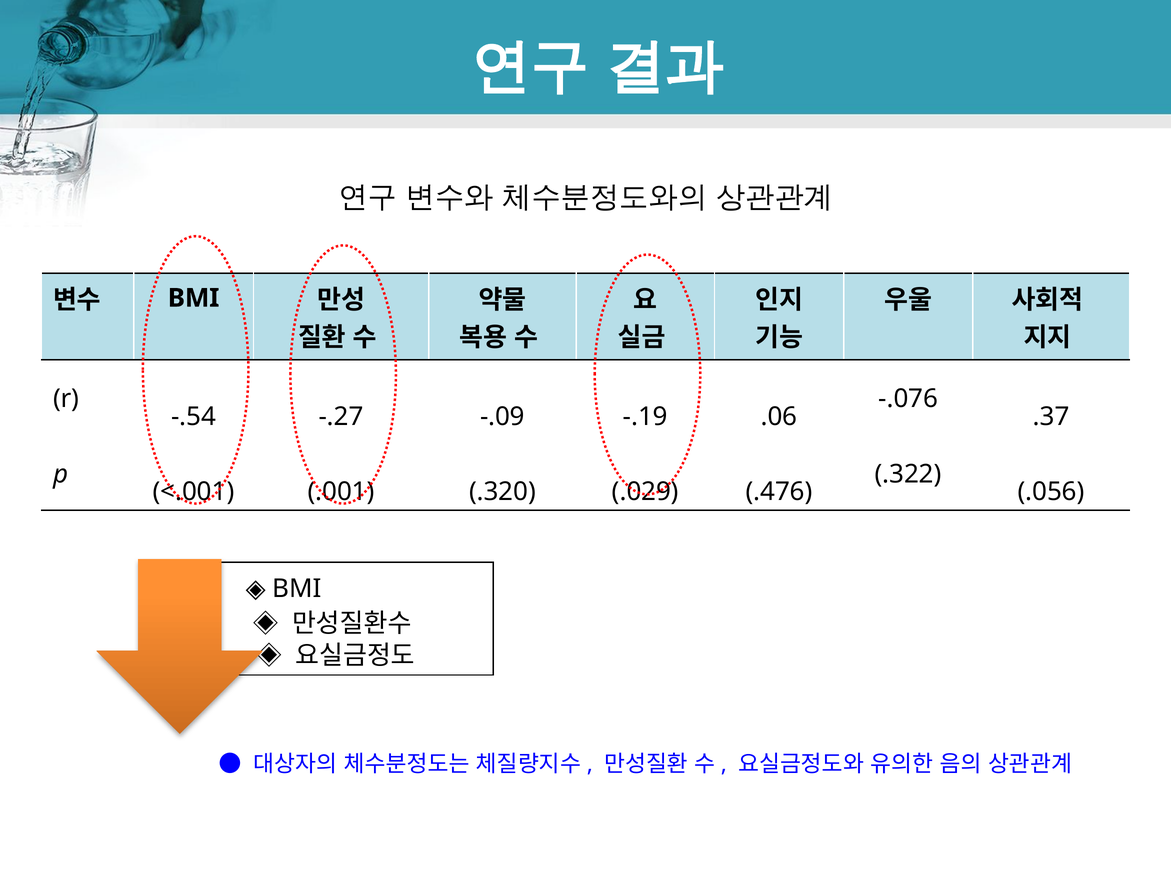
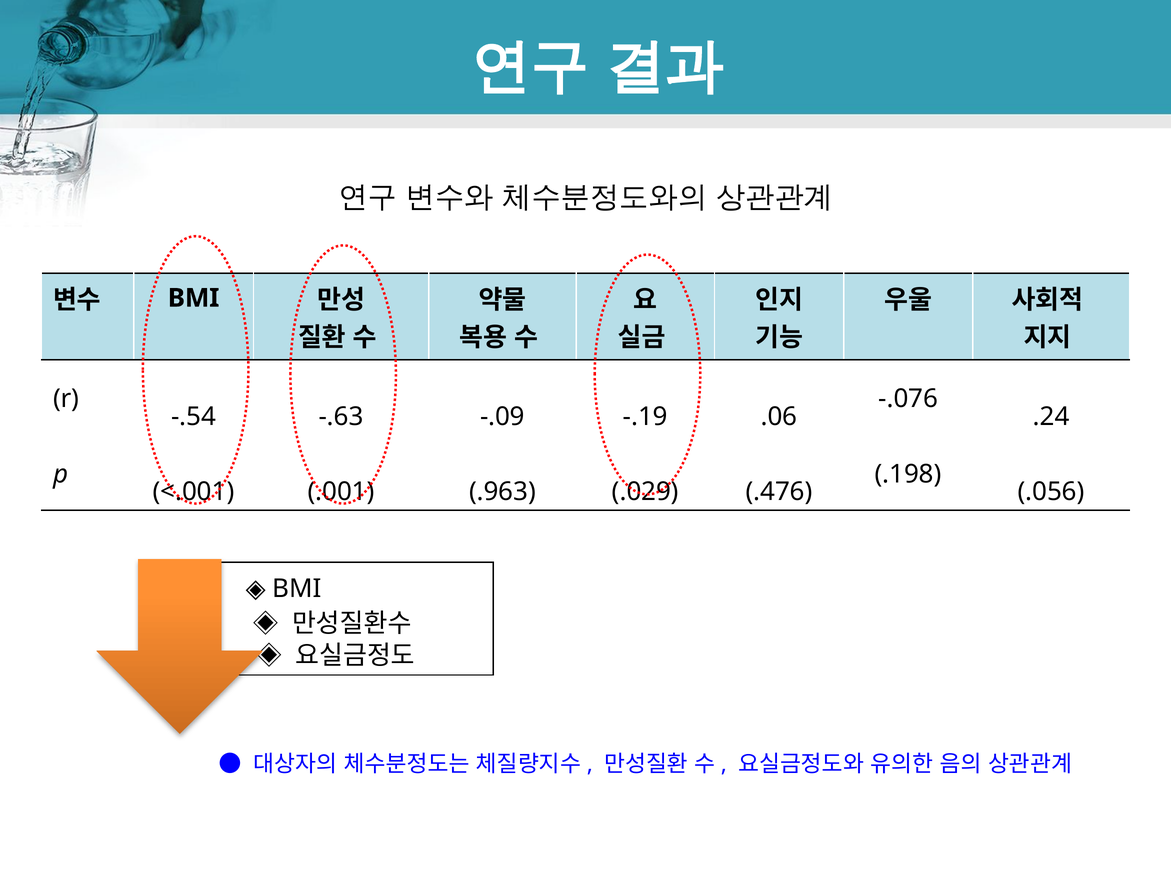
-.27: -.27 -> -.63 (341, 417)
.37: .37 -> .24 (1051, 417)
.322: .322 -> .198 (908, 474)
.320: .320 -> .963 (502, 492)
